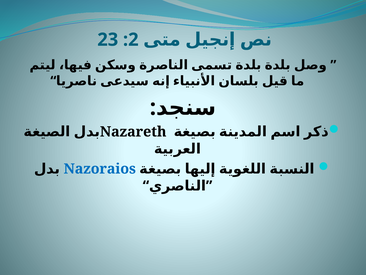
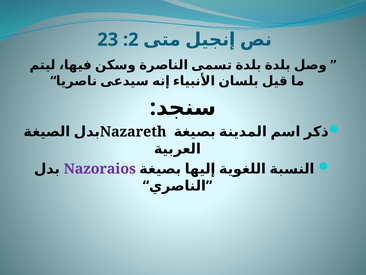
Nazoraios colour: blue -> purple (100, 169)
